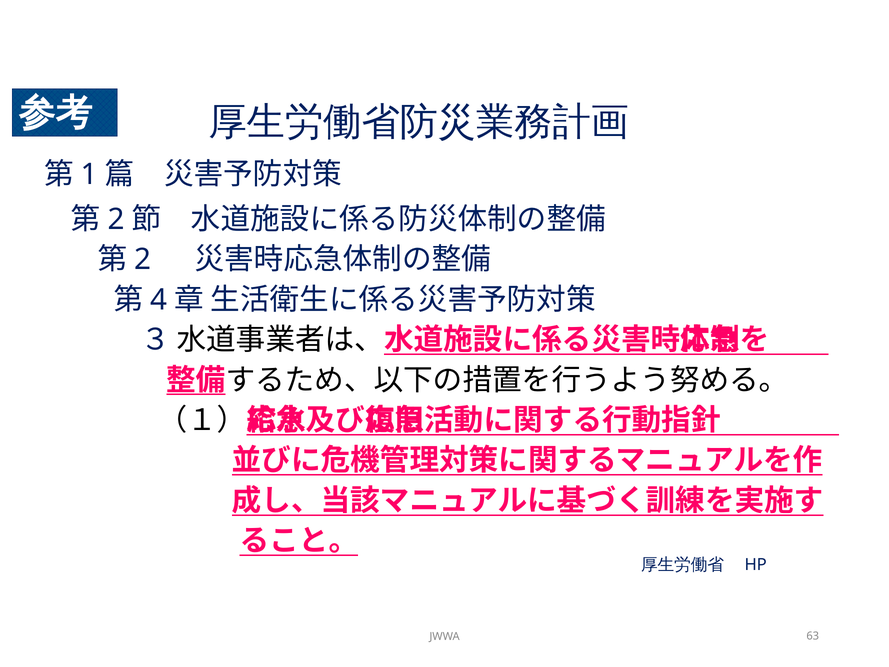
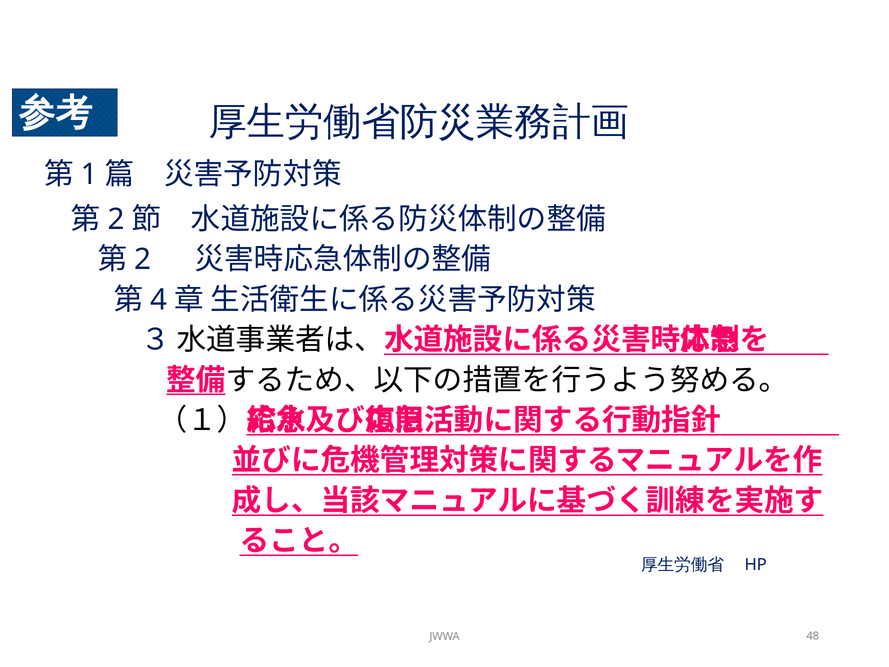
63: 63 -> 48 (813, 636)
